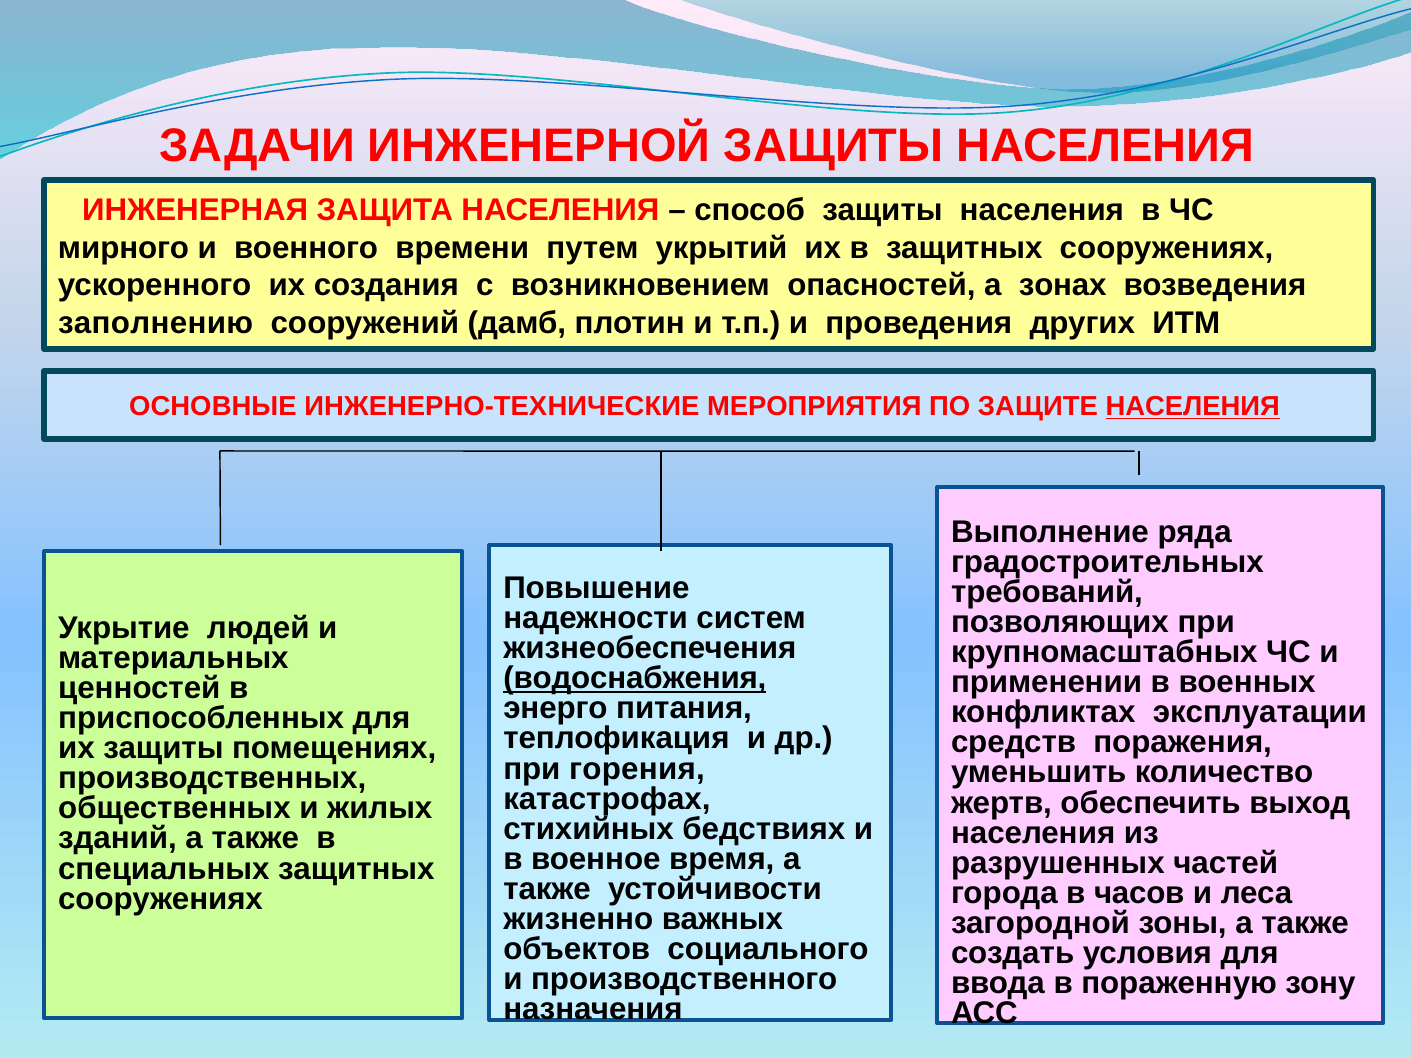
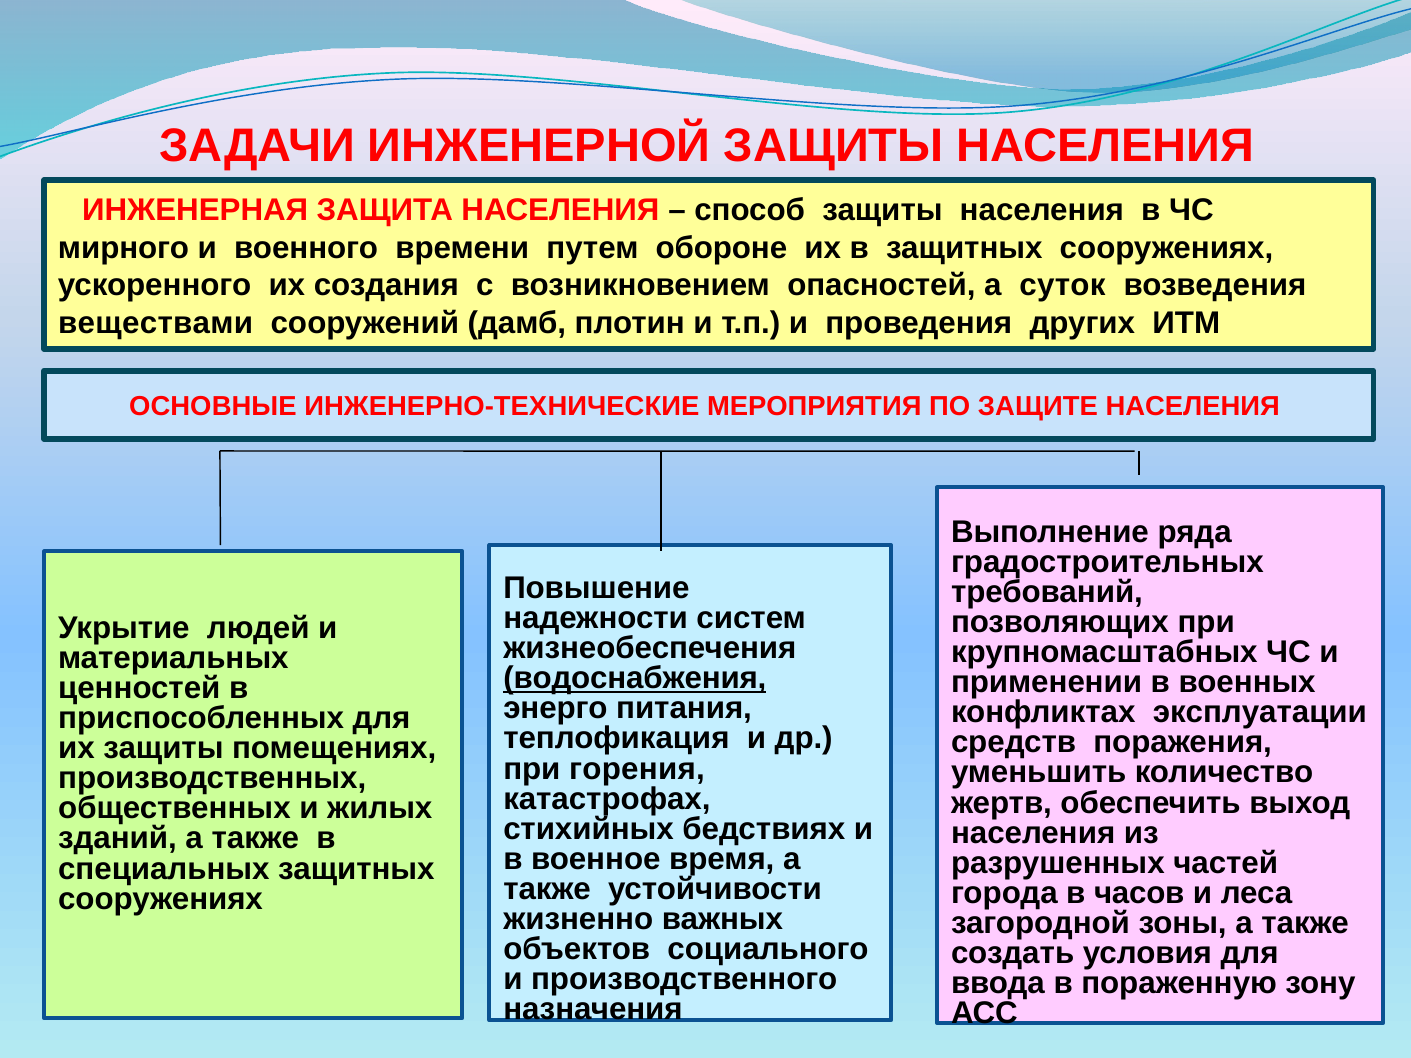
укрытий: укрытий -> обороне (721, 248)
зонах: зонах -> суток (1062, 286)
заполнению: заполнению -> веществами (156, 323)
НАСЕЛЕНИЯ underline: present -> none (1193, 407)
